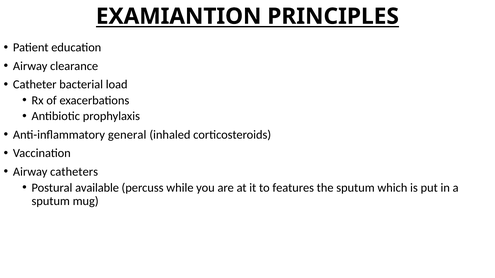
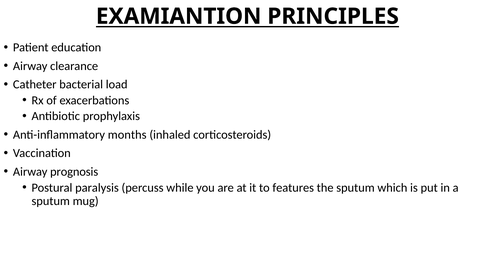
general: general -> months (127, 135)
catheters: catheters -> prognosis (74, 172)
available: available -> paralysis (97, 188)
